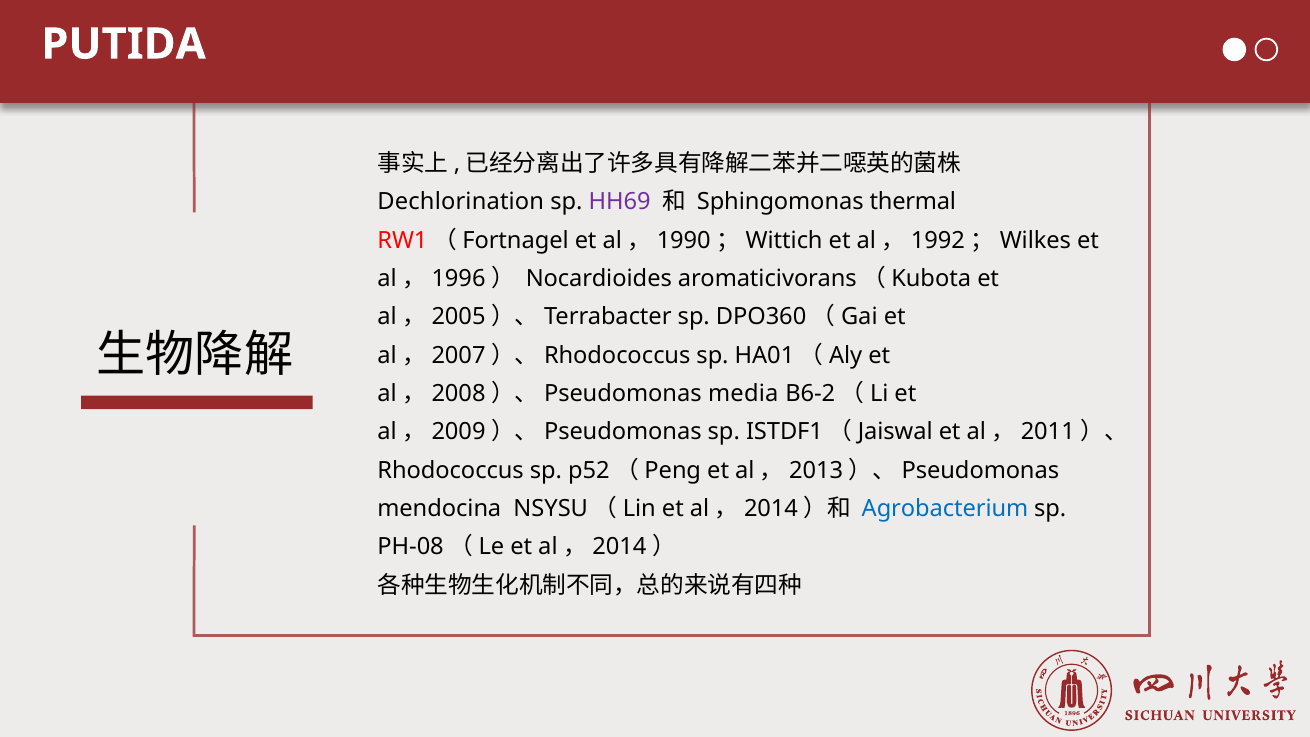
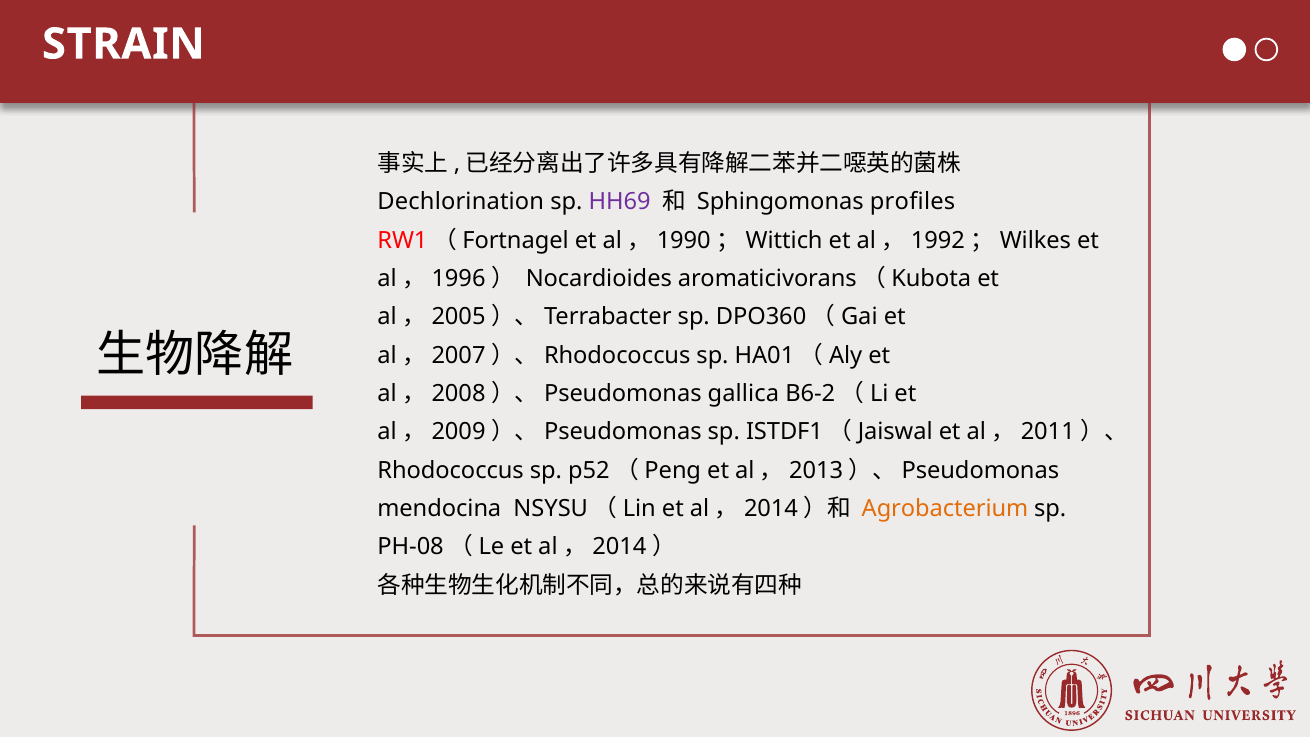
PUTIDA: PUTIDA -> STRAIN (123, 44)
thermal: thermal -> profiles (913, 202)
media: media -> gallica (743, 394)
Agrobacterium colour: blue -> orange (945, 509)
